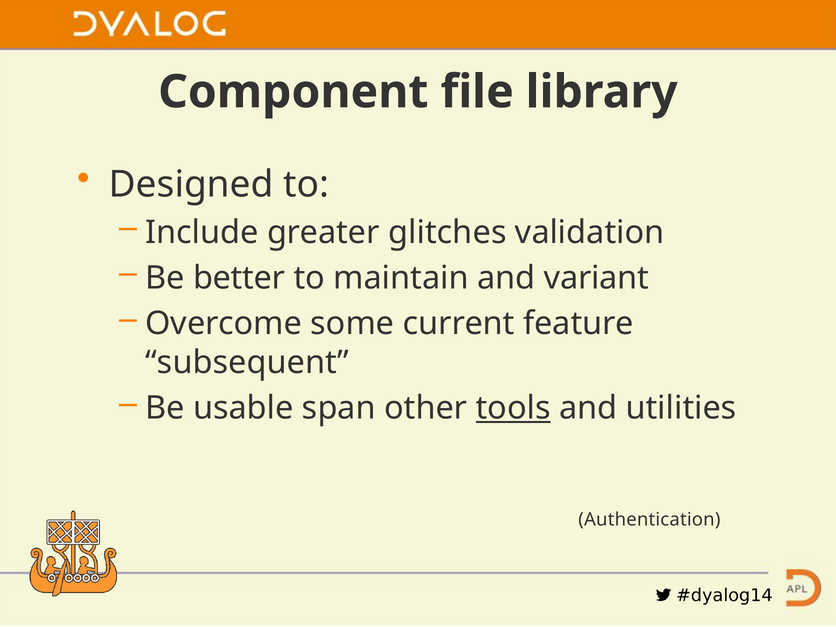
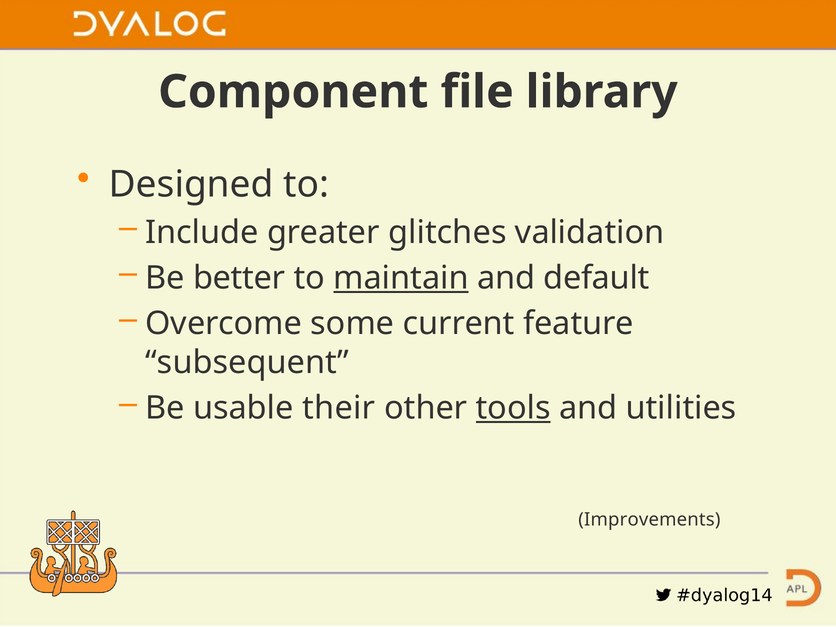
maintain underline: none -> present (401, 278)
variant: variant -> default (596, 278)
span: span -> their (339, 408)
Authentication: Authentication -> Improvements (649, 520)
